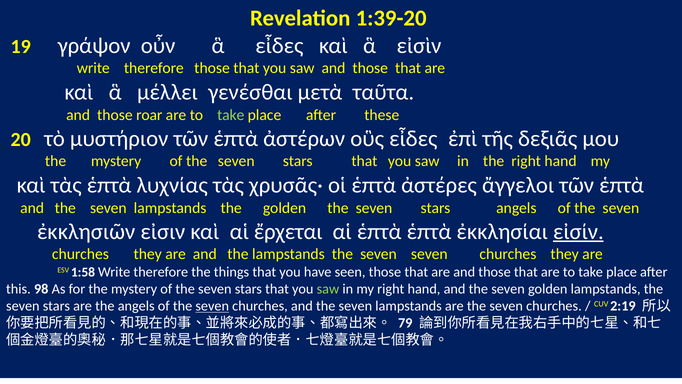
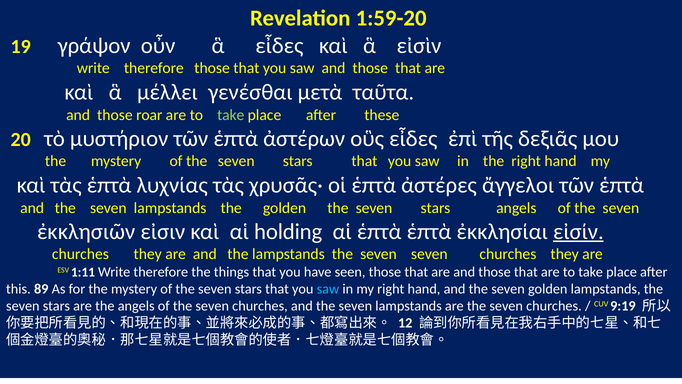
1:39-20: 1:39-20 -> 1:59-20 (391, 18)
ἔρχεται: ἔρχεται -> holding (288, 232)
1:58: 1:58 -> 1:11 (83, 273)
98: 98 -> 89 (41, 289)
saw colour: light green -> light blue (328, 289)
seven underline: present -> none (212, 307)
2:19: 2:19 -> 9:19 (623, 307)
79: 79 -> 12 (405, 324)
